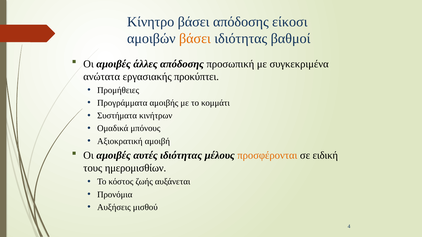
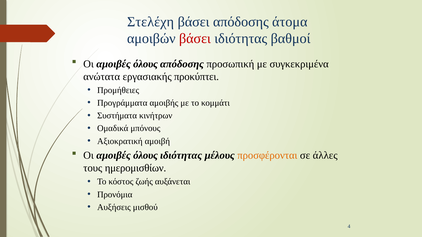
Κίνητρο: Κίνητρο -> Στελέχη (151, 22)
είκοσι: είκοσι -> άτομα (290, 22)
βάσει colour: orange -> red (195, 39)
άλλες: άλλες -> όλους (146, 64)
αυτές: αυτές -> όλους (146, 156)
ειδική: ειδική -> άλλες (325, 156)
